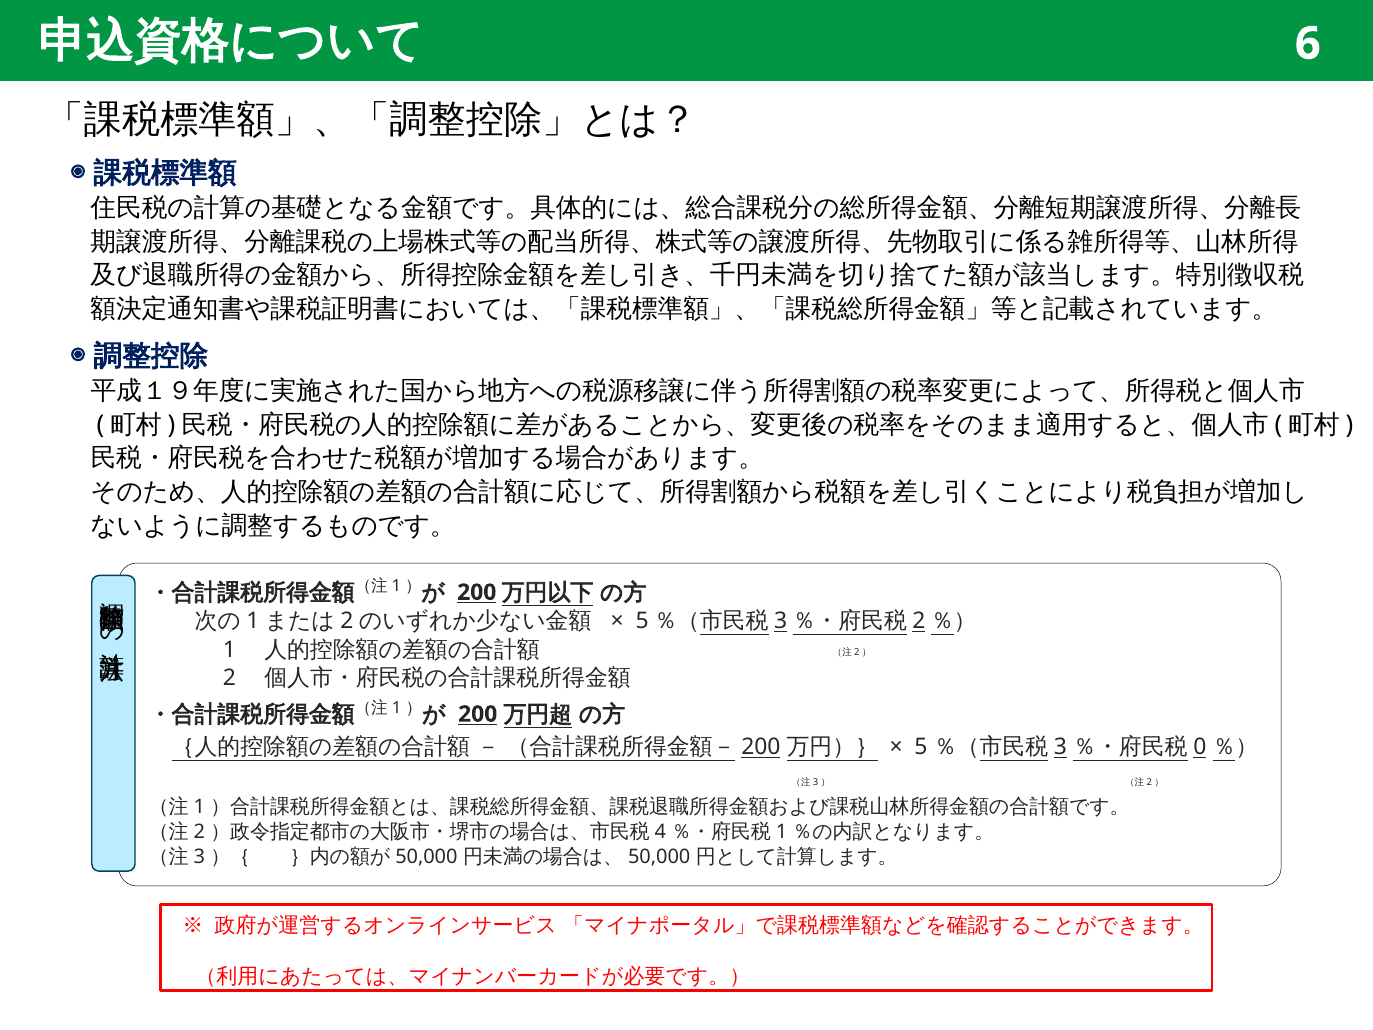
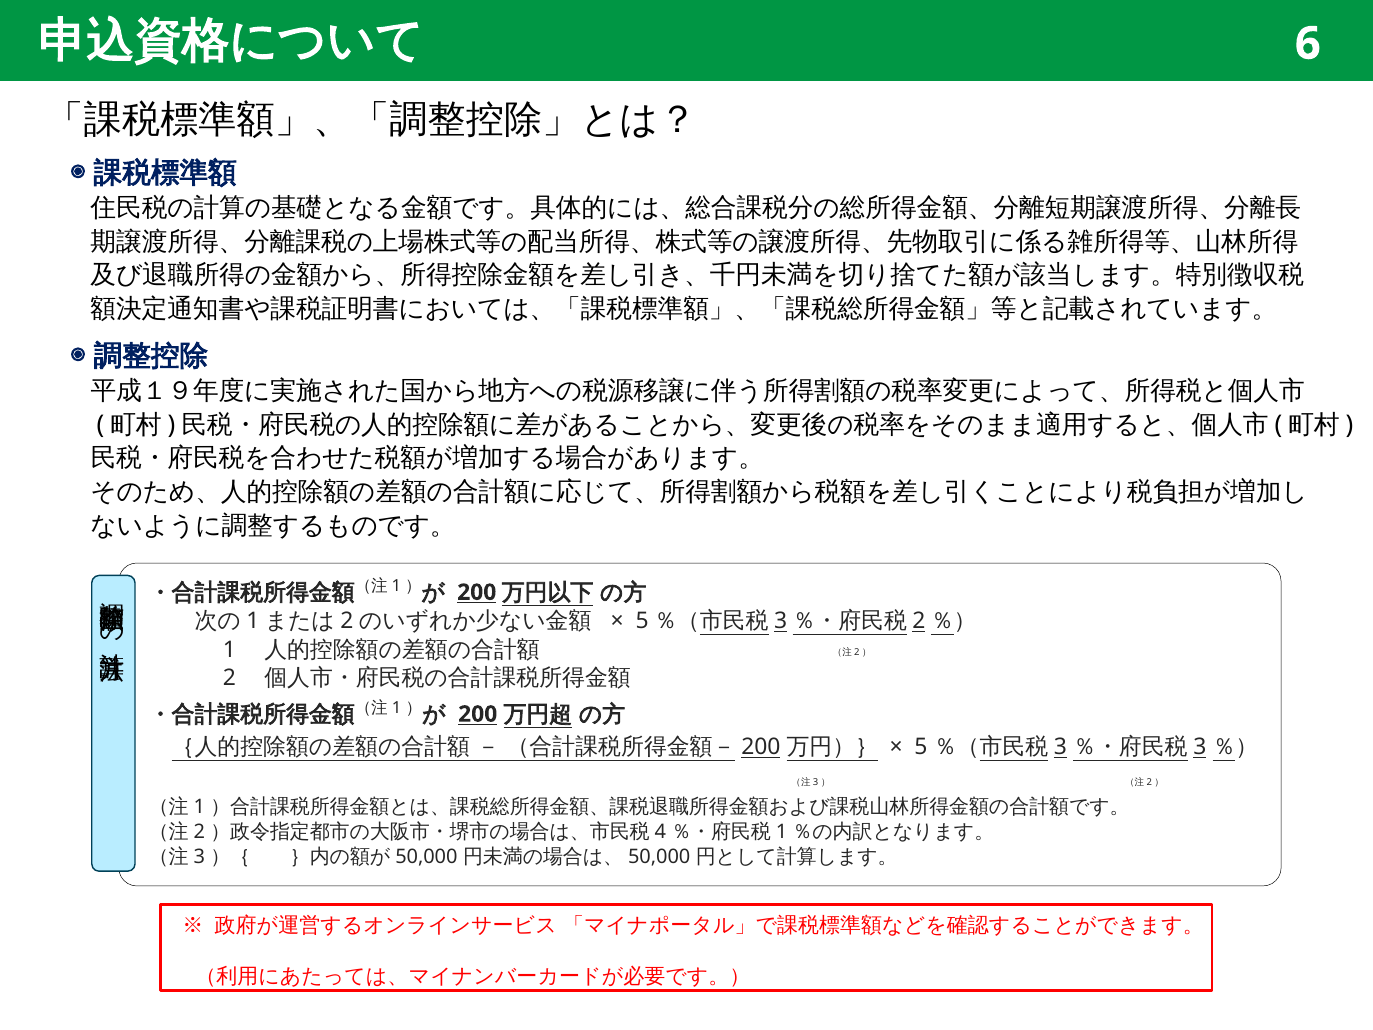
0: 0 -> 3 (1200, 747)
